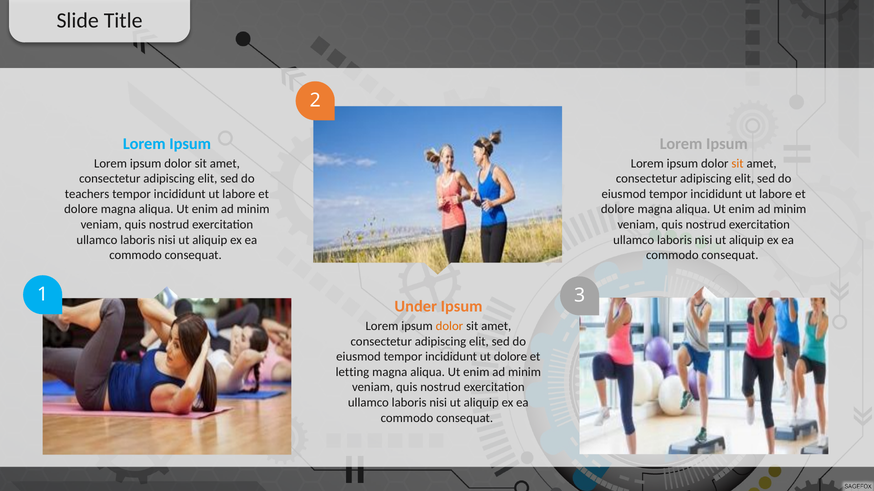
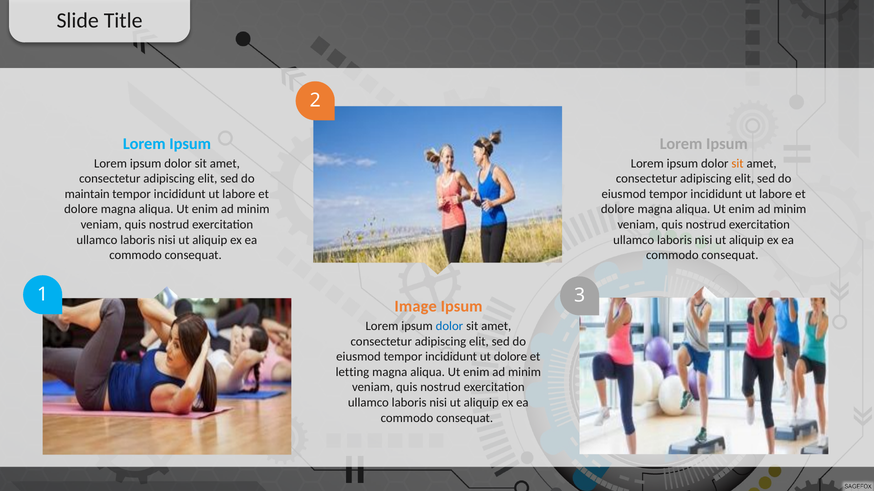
teachers: teachers -> maintain (87, 194)
Under: Under -> Image (416, 307)
dolor colour: orange -> blue (449, 327)
